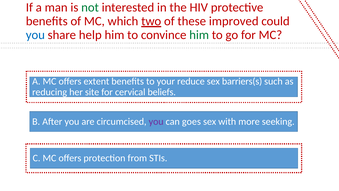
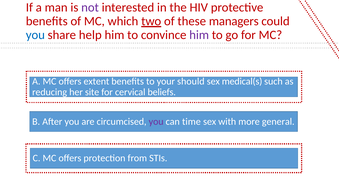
not colour: green -> purple (90, 7)
improved: improved -> managers (234, 21)
him colour: green -> purple (199, 35)
reduce: reduce -> should (191, 81)
barriers(s: barriers(s -> medical(s (242, 81)
goes: goes -> time (191, 121)
seeking: seeking -> general (278, 121)
